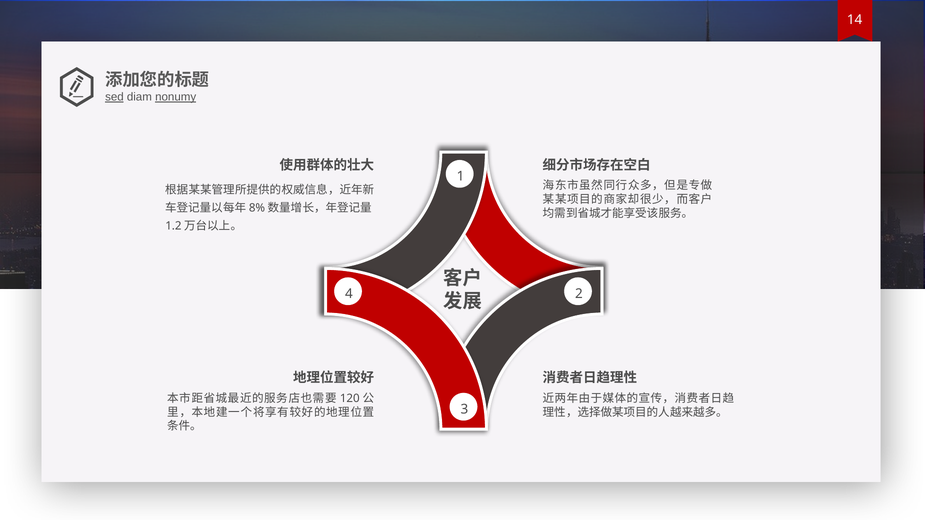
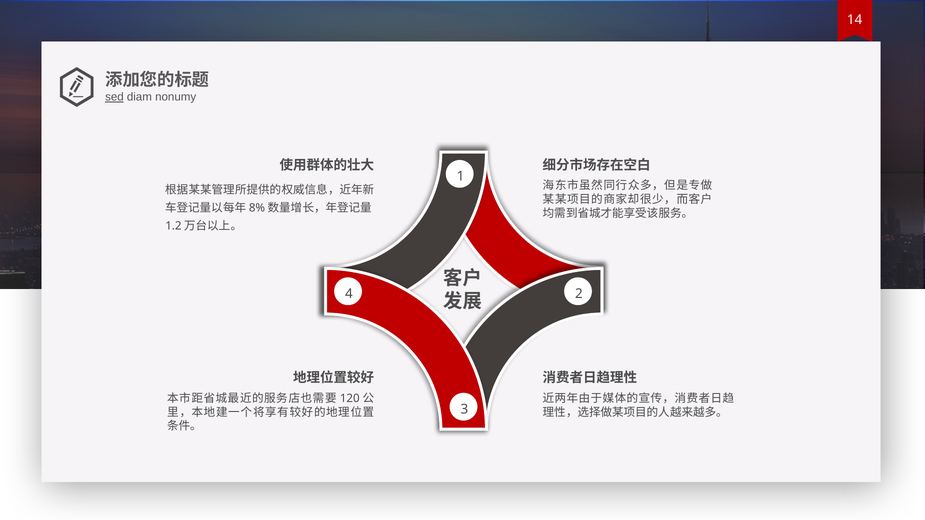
nonumy underline: present -> none (176, 97)
